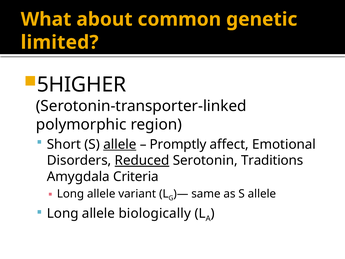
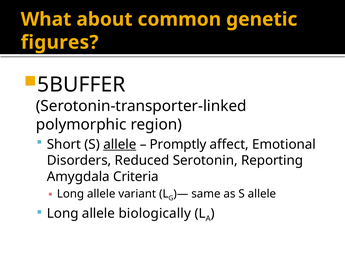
limited: limited -> figures (60, 42)
5HIGHER: 5HIGHER -> 5BUFFER (81, 85)
Reduced underline: present -> none (142, 160)
Traditions: Traditions -> Reporting (272, 160)
